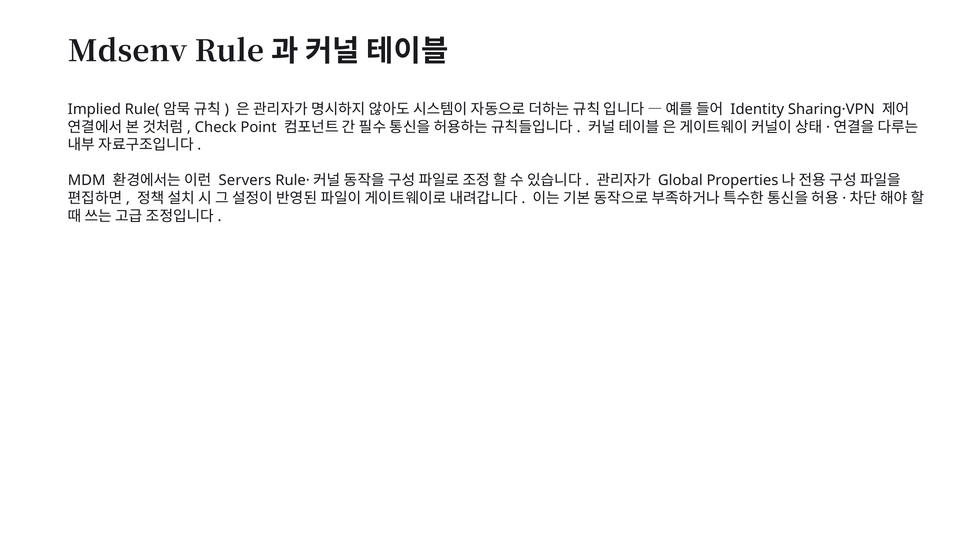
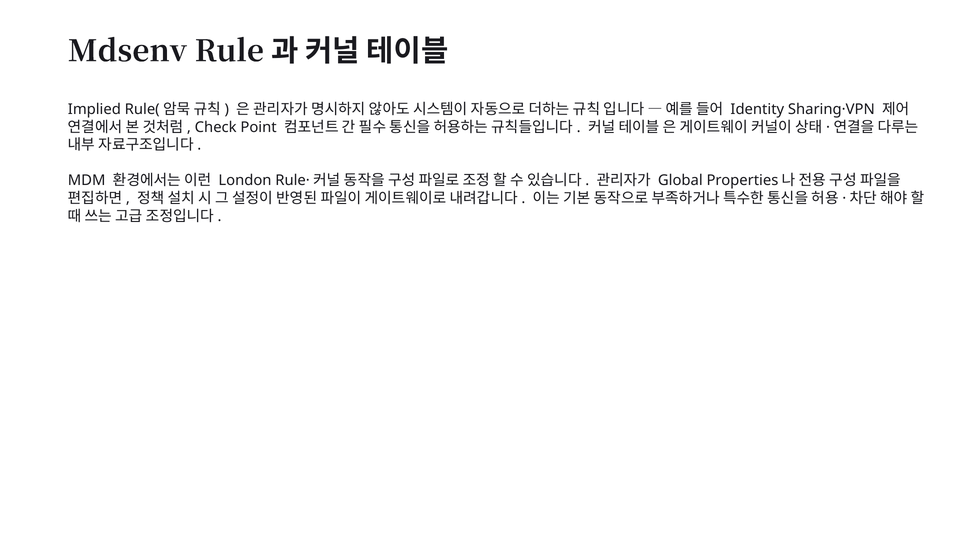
Servers: Servers -> London (245, 181)
